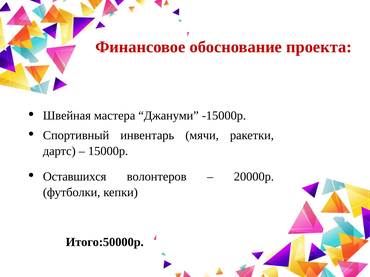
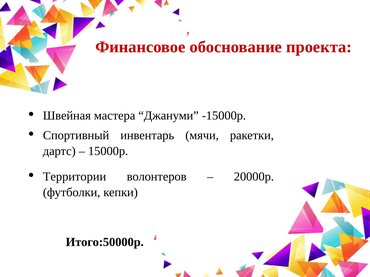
Оставшихся: Оставшихся -> Территории (75, 177)
